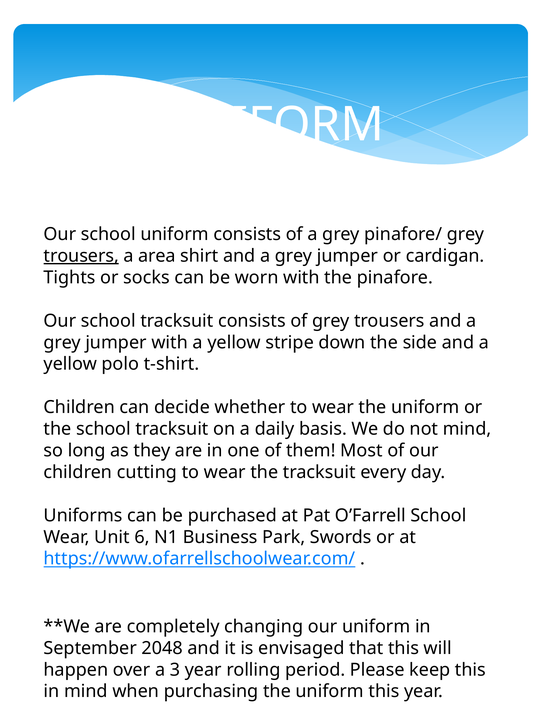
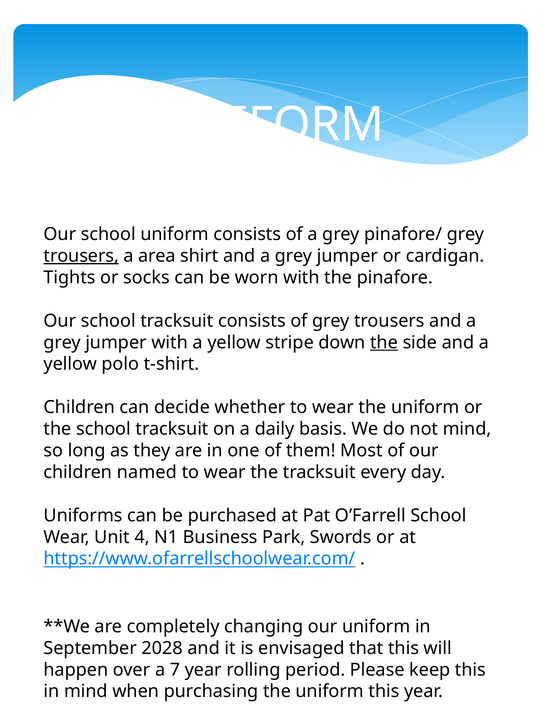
the underline: none -> present (384, 343)
cutting: cutting -> named (147, 472)
6: 6 -> 4 (142, 537)
2048: 2048 -> 2028 (162, 648)
3: 3 -> 7 (175, 670)
